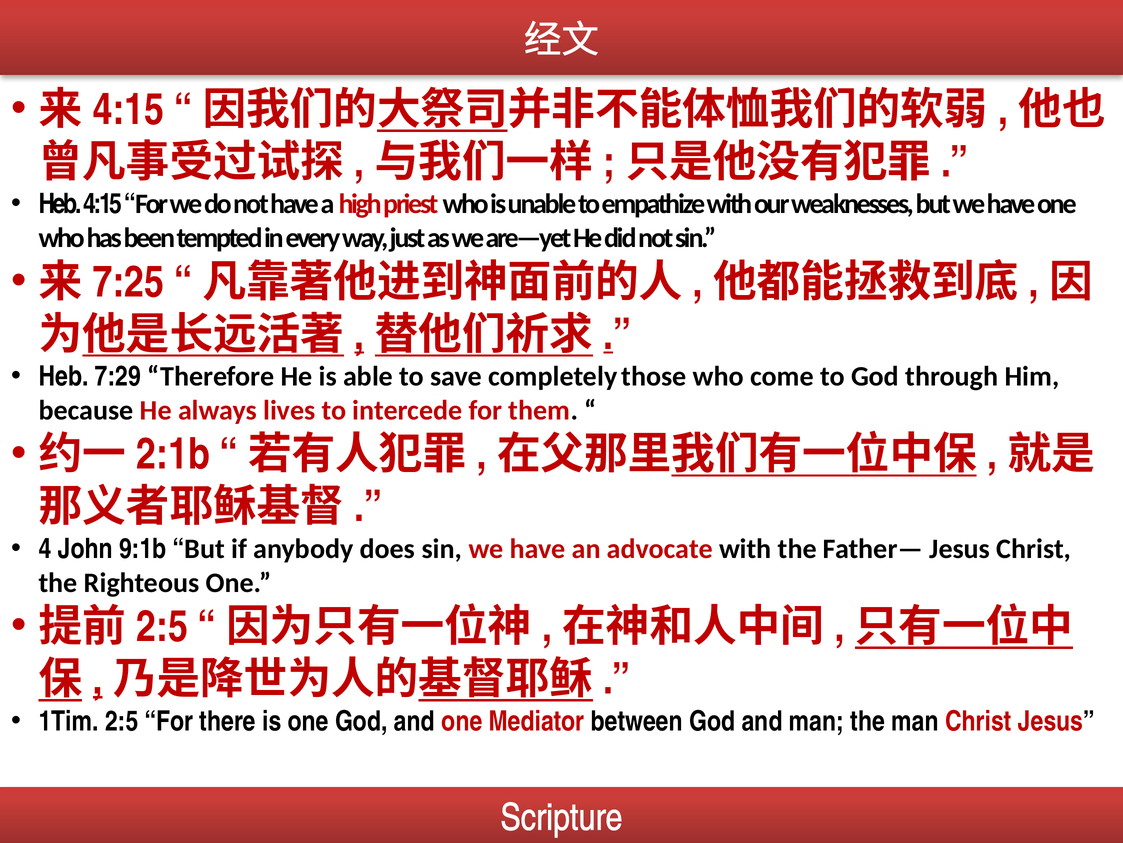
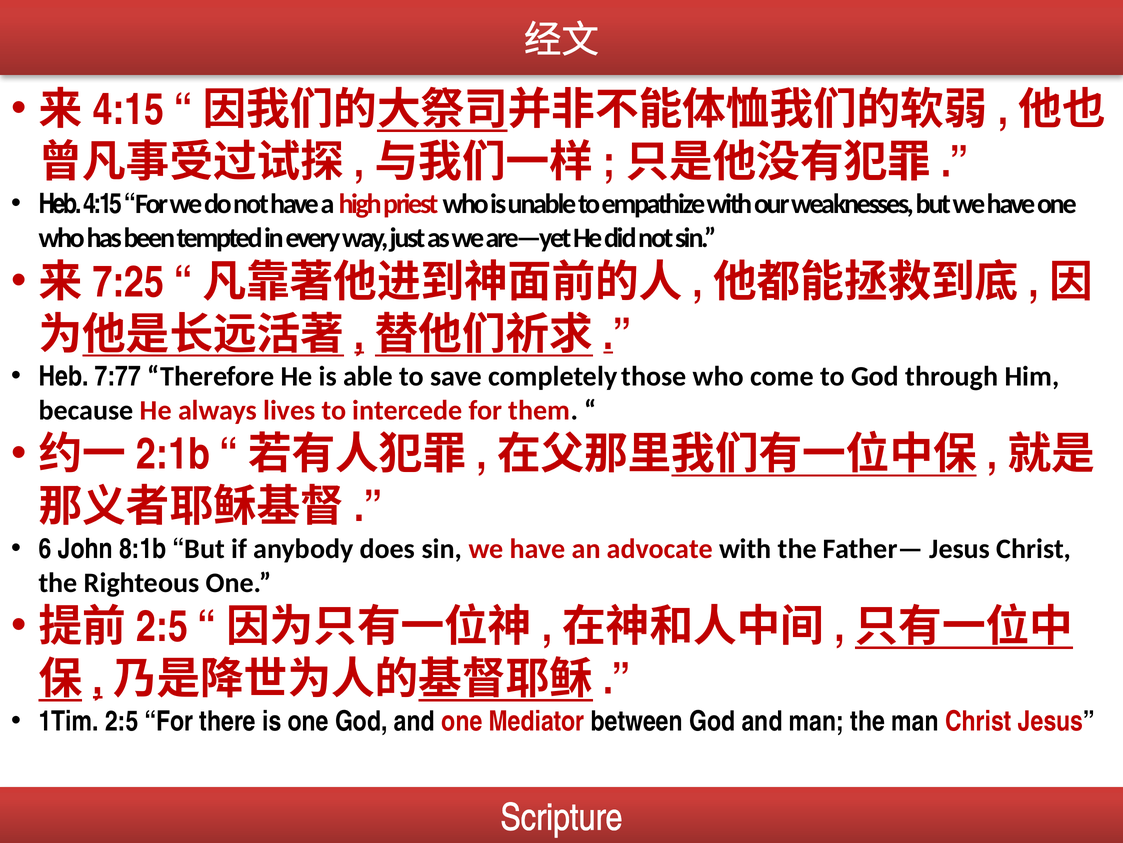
7:29: 7:29 -> 7:77 (118, 376)
4: 4 -> 6 (45, 549)
9:1b: 9:1b -> 8:1b (143, 549)
